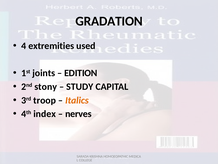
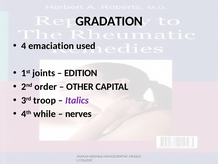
extremities: extremities -> emaciation (51, 46)
stony: stony -> order (46, 86)
STUDY: STUDY -> OTHER (80, 86)
Italics colour: orange -> purple (77, 100)
index: index -> while (45, 114)
